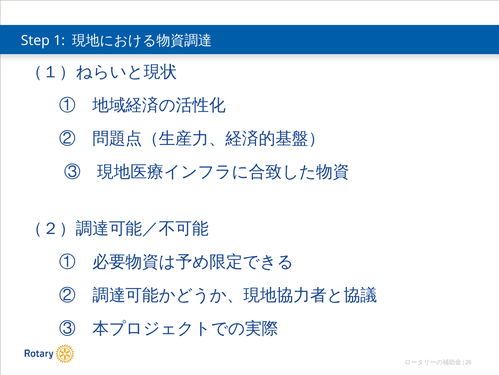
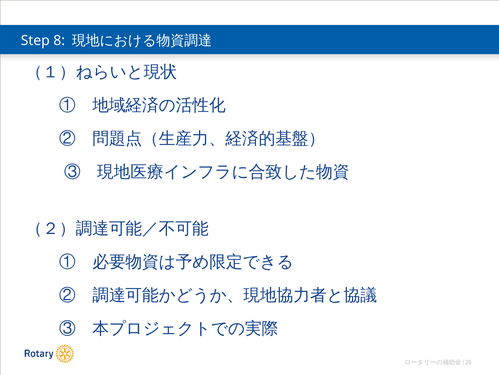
1: 1 -> 8 (59, 40)
